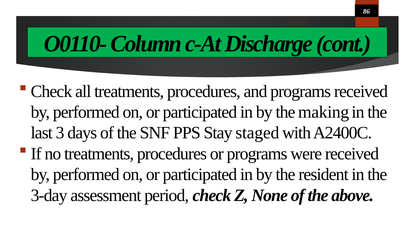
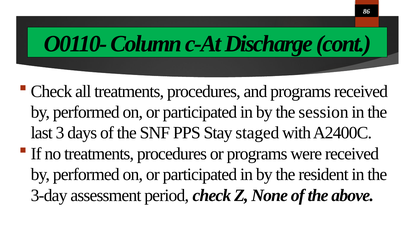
making: making -> session (323, 112)
